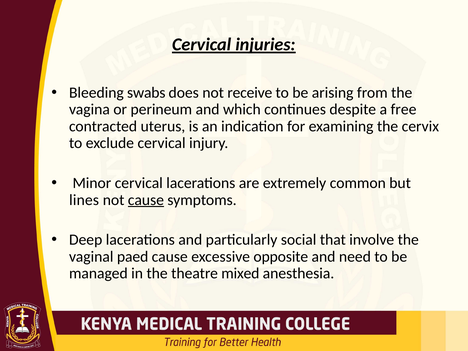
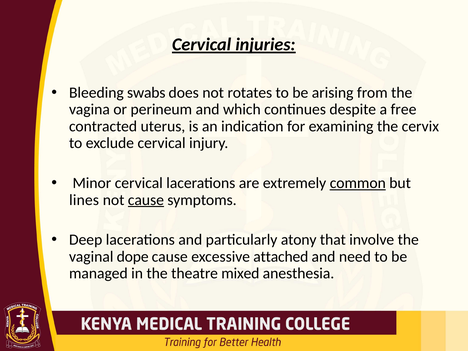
receive: receive -> rotates (250, 93)
common underline: none -> present (358, 183)
social: social -> atony (299, 240)
paed: paed -> dope (133, 257)
opposite: opposite -> attached (281, 257)
